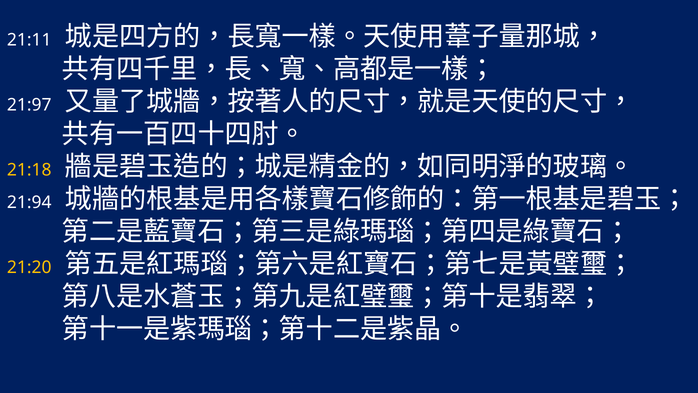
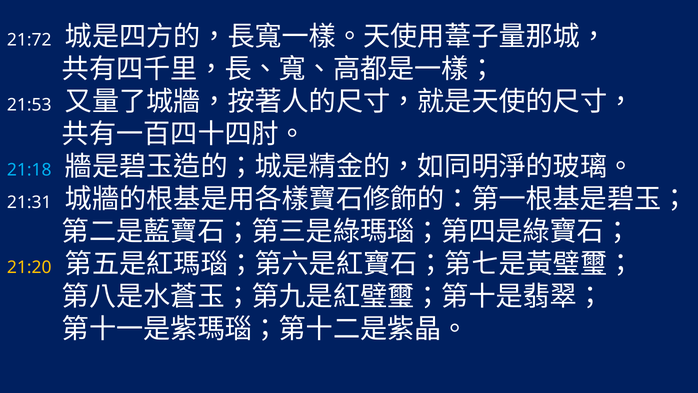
21:11: 21:11 -> 21:72 (29, 40)
21:97: 21:97 -> 21:53 (29, 105)
21:18 colour: yellow -> light blue (29, 170)
21:94: 21:94 -> 21:31 (29, 202)
